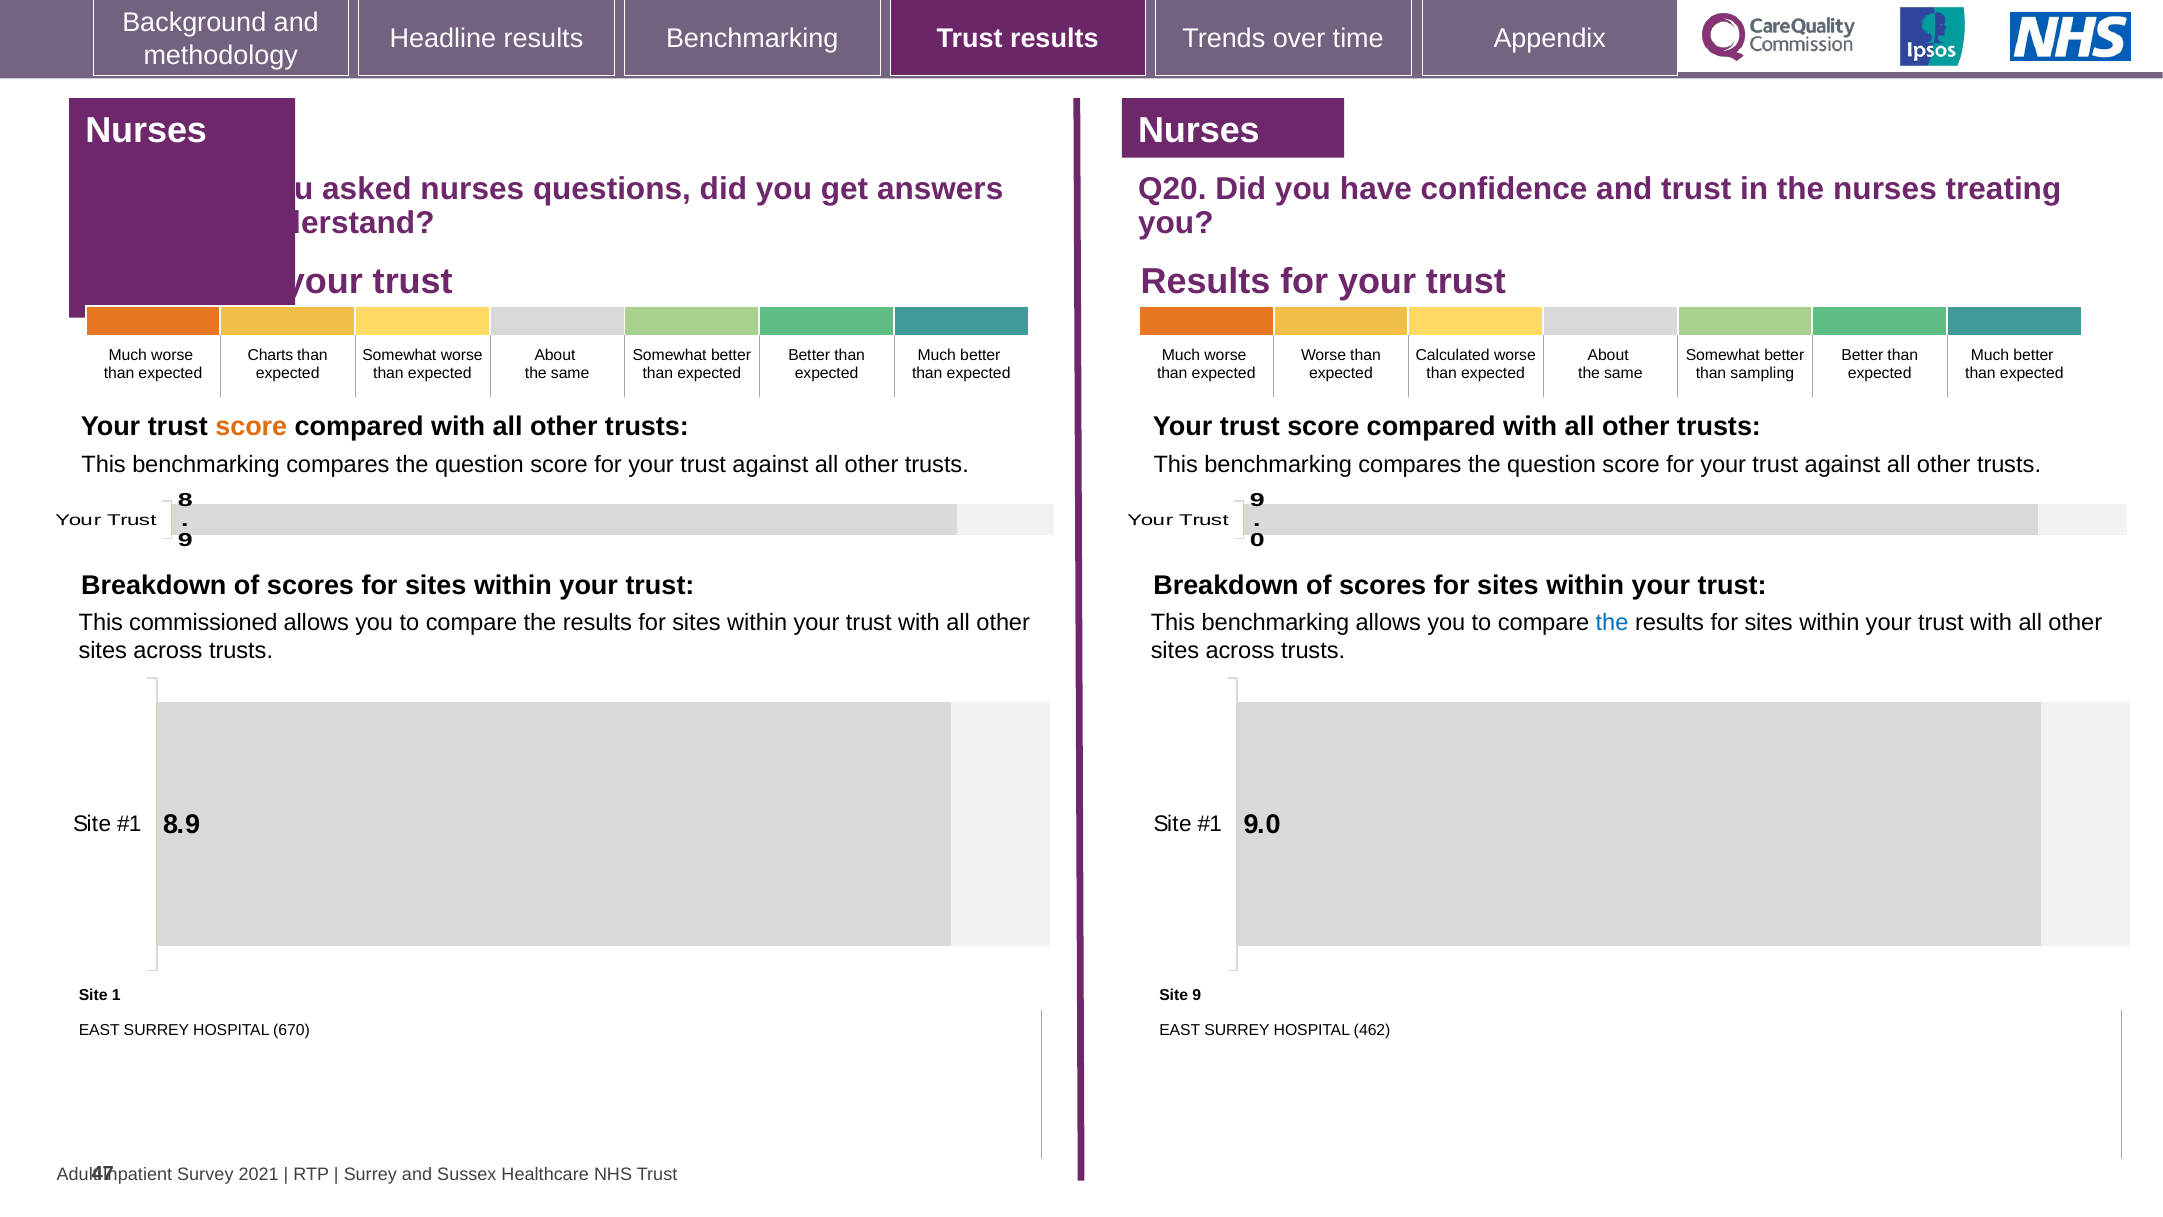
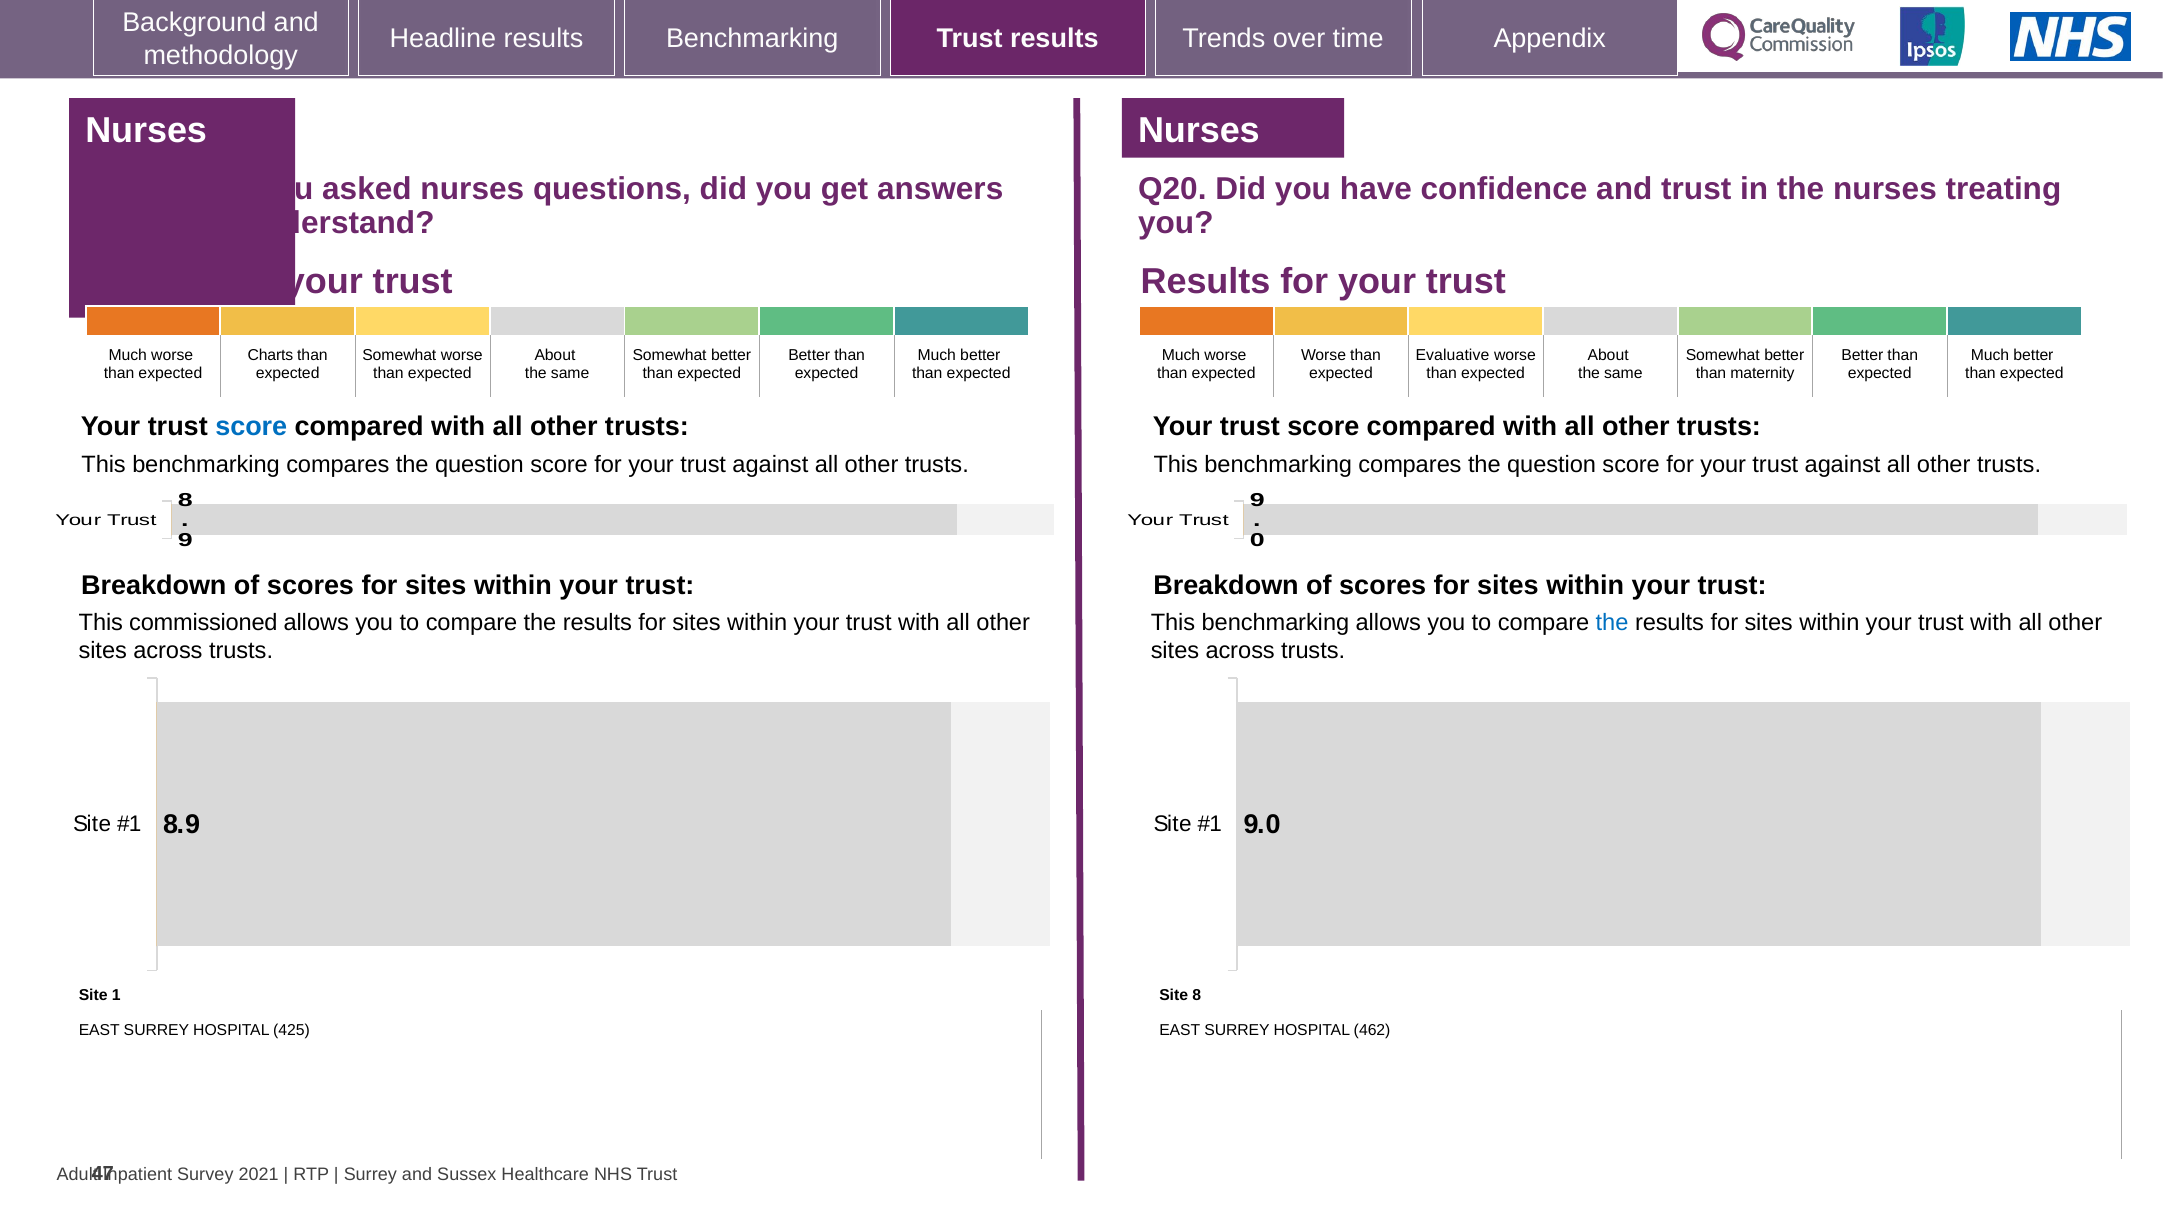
Calculated: Calculated -> Evaluative (1453, 355)
sampling: sampling -> maternity (1762, 373)
score colour: orange -> blue (251, 426)
Site 9: 9 -> 8 (1197, 995)
670: 670 -> 425 (292, 1030)
